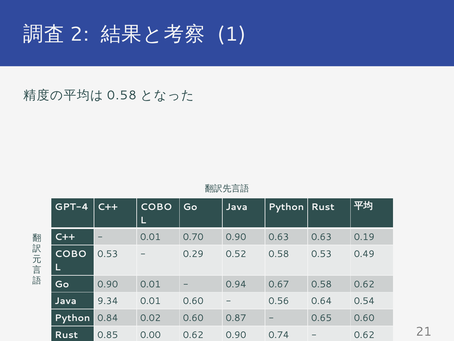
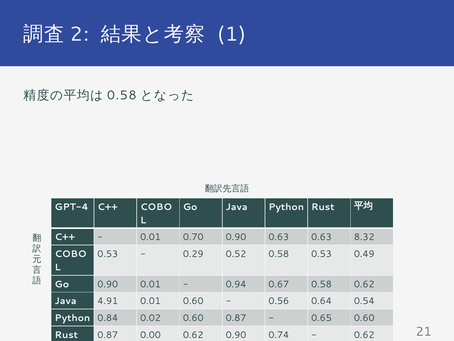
0.19: 0.19 -> 8.32 (364, 237)
9.34: 9.34 -> 4.91 (108, 301)
Rust 0.85: 0.85 -> 0.87 (108, 334)
